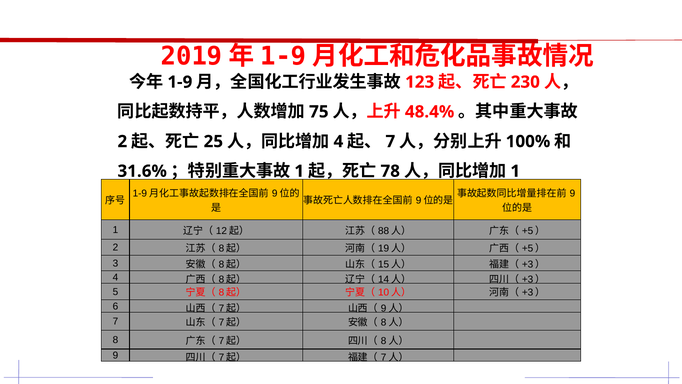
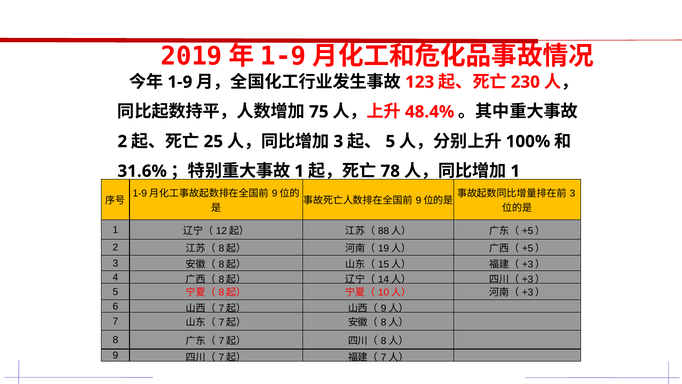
4: 4 -> 3 (338, 141)
7: 7 -> 5 (390, 141)
9: 9 -> 3 (572, 193)
